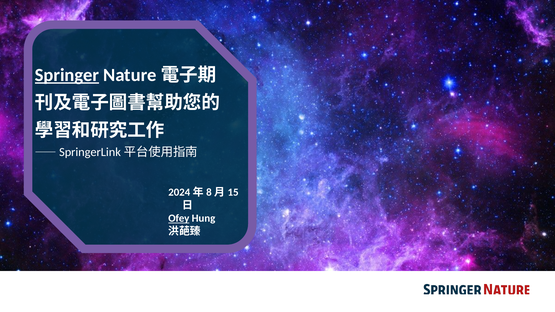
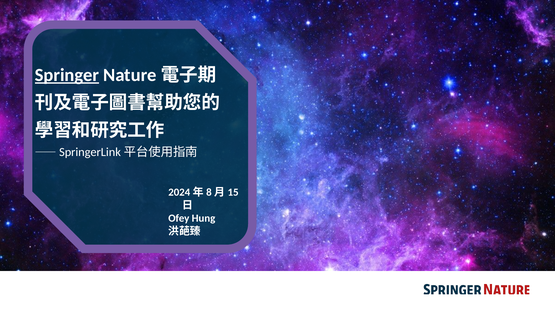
Ofey underline: present -> none (179, 218)
